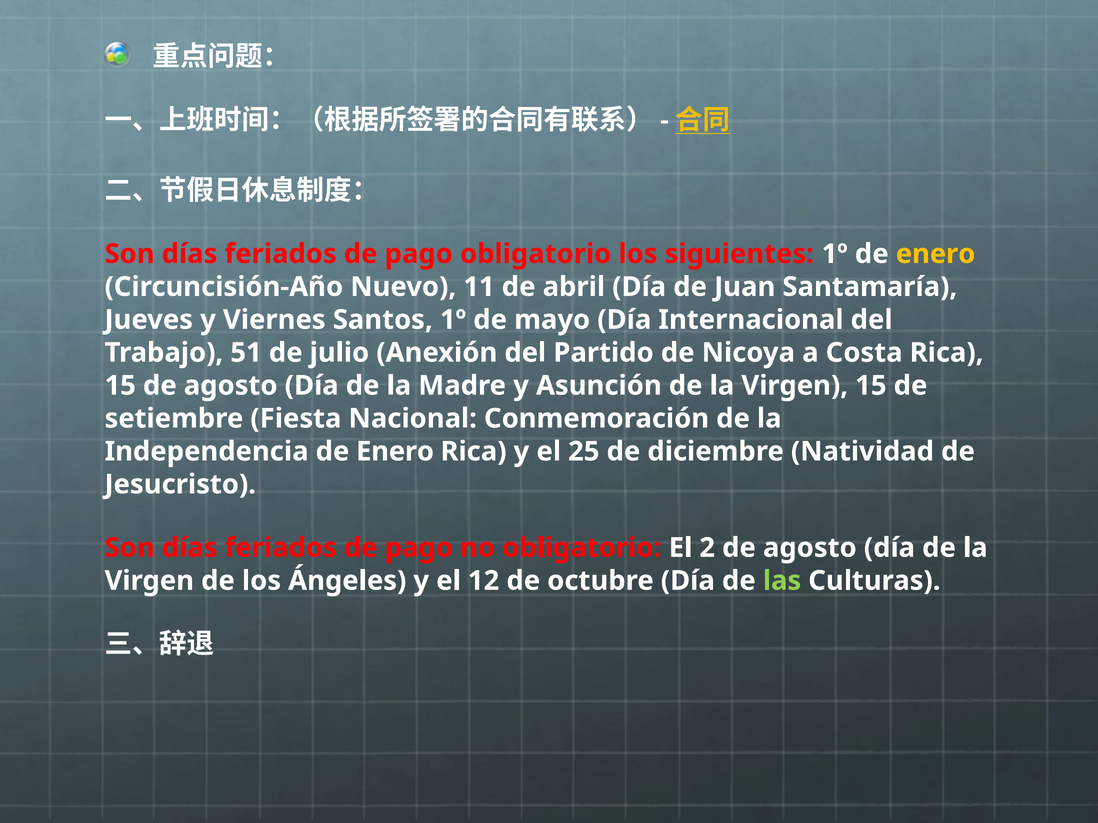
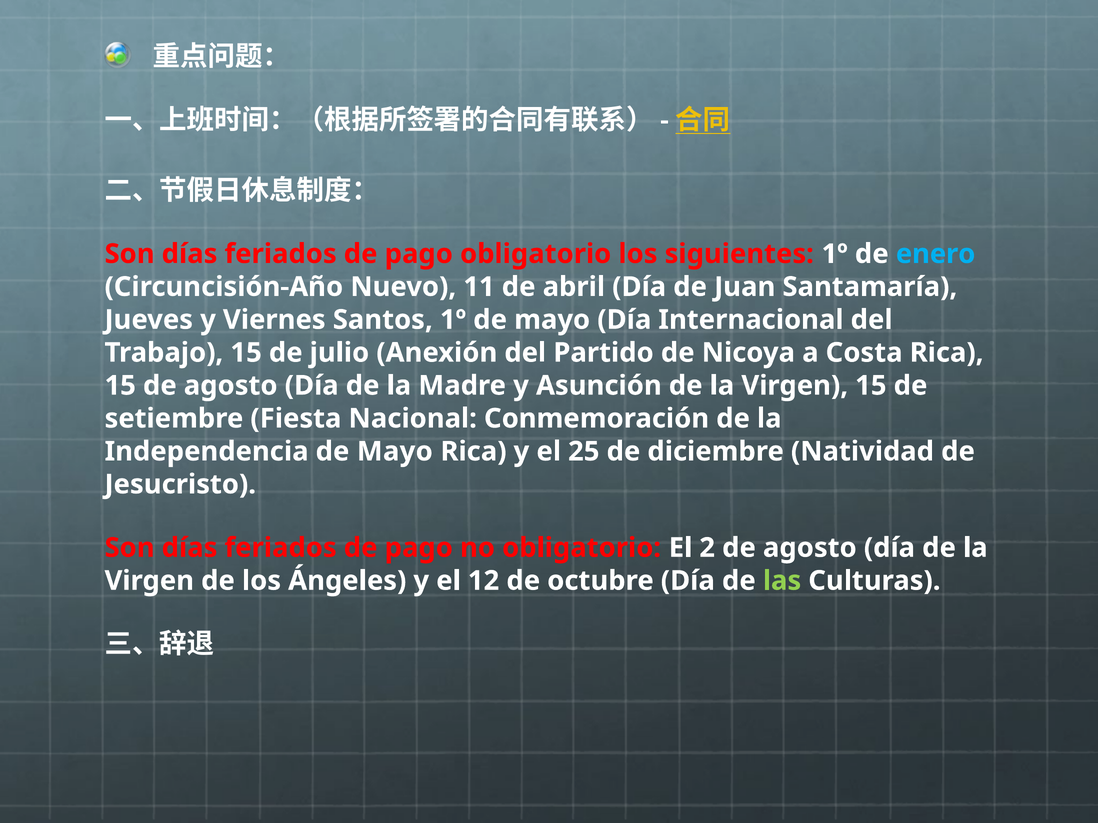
enero colour: yellow -> light blue (936, 254)
Trabajo 51: 51 -> 15 (246, 353)
Independencia de Enero: Enero -> Mayo (395, 452)
